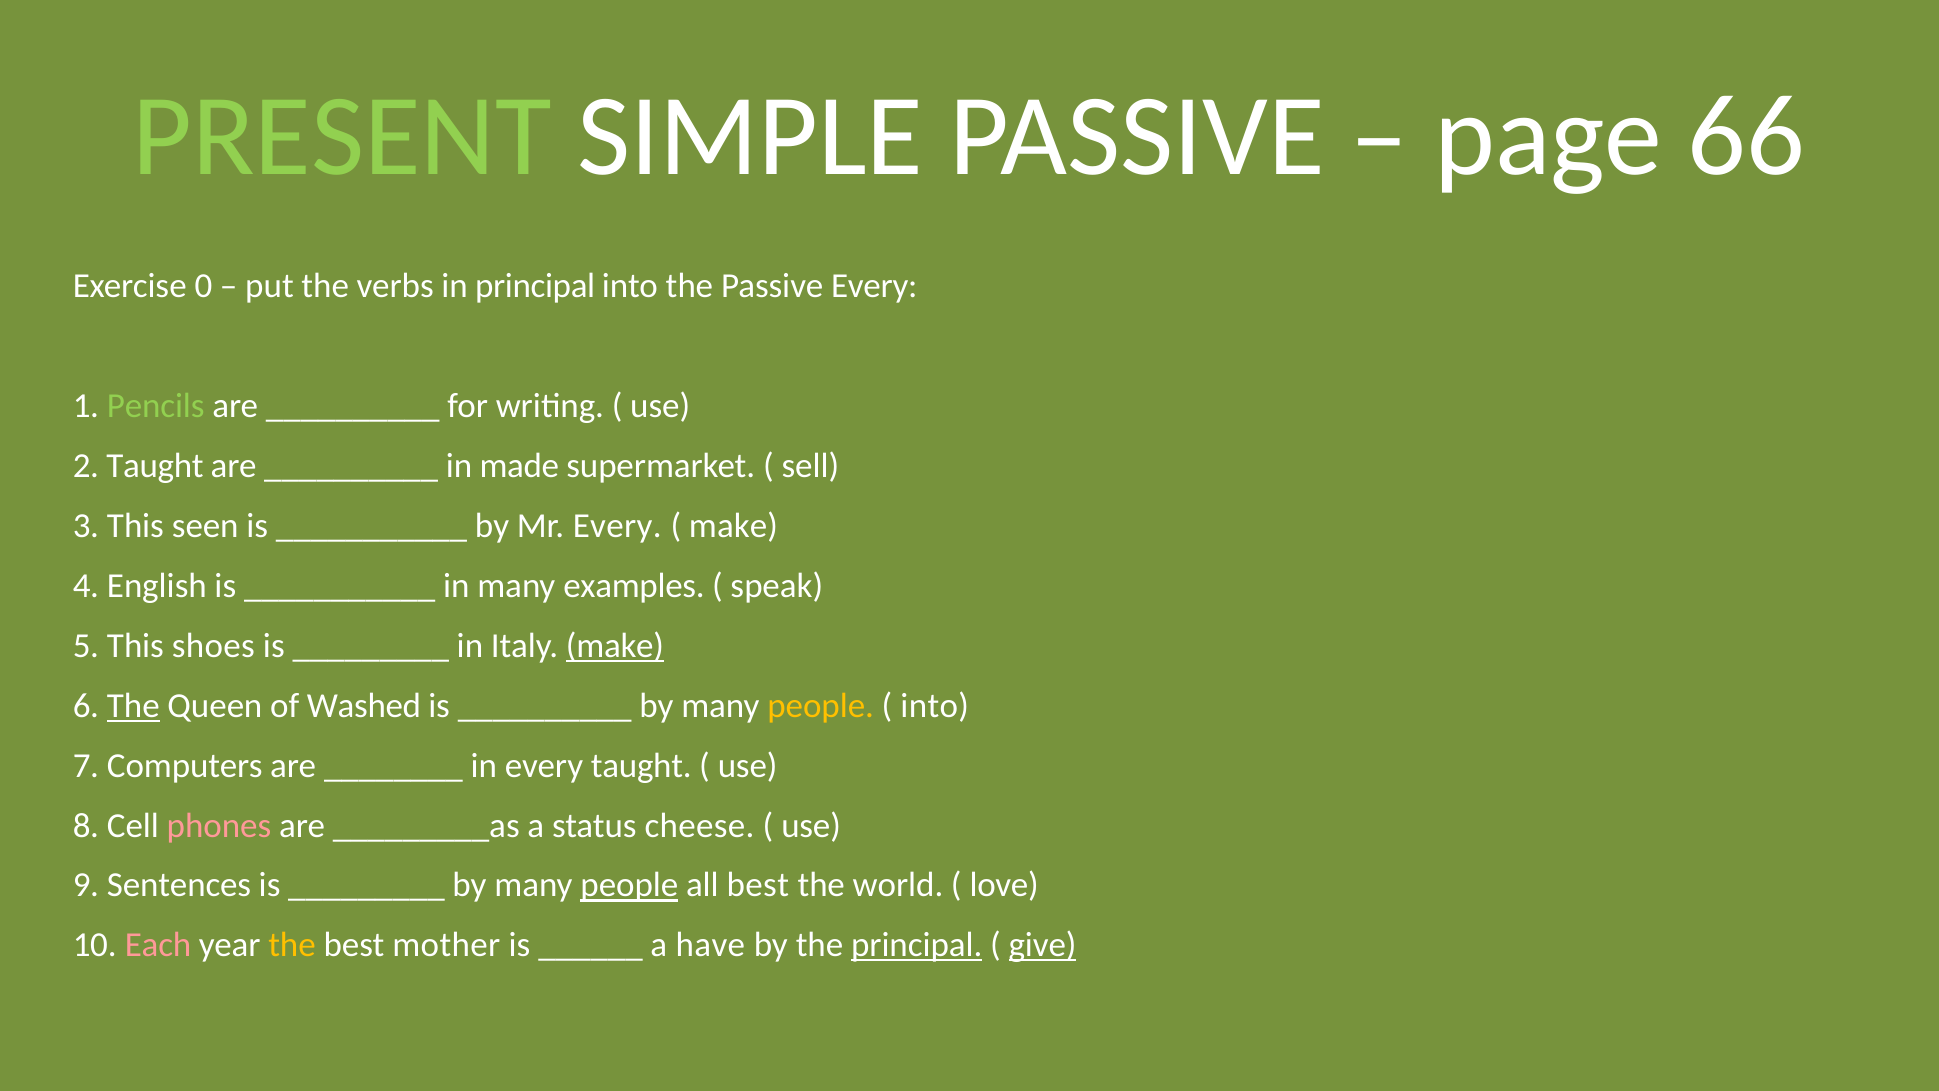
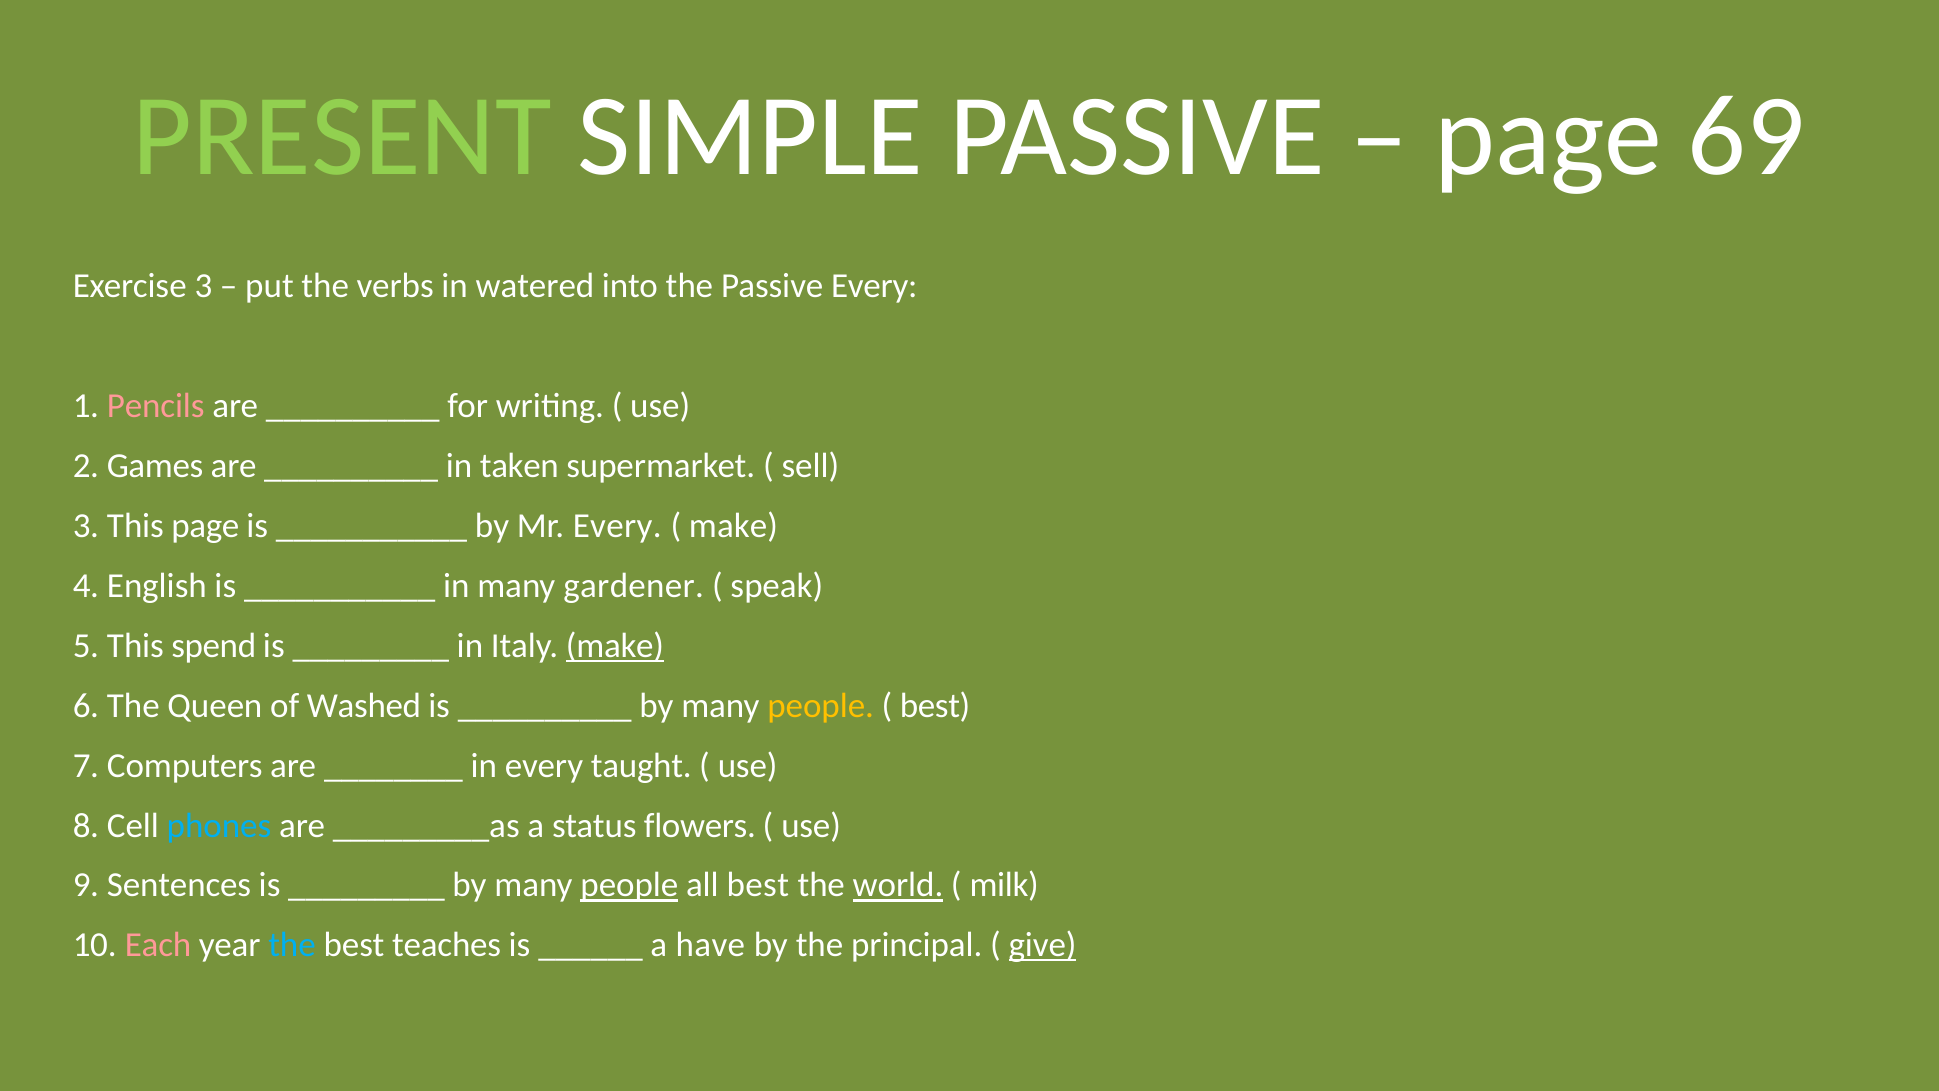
66: 66 -> 69 (1746, 136)
Exercise 0: 0 -> 3 (203, 286)
in principal: principal -> watered (535, 286)
Pencils colour: light green -> pink (156, 406)
2 Taught: Taught -> Games (155, 466)
made: made -> taken (519, 466)
This seen: seen -> page (205, 526)
examples: examples -> gardener (634, 586)
shoes: shoes -> spend (214, 645)
The underline: present -> none (133, 705)
into: into -> best (935, 705)
phones colour: pink -> light blue (219, 825)
cheese: cheese -> flowers (700, 825)
world underline: none -> present (898, 885)
love: love -> milk (1004, 885)
the colour: yellow -> light blue (292, 945)
mother: mother -> teaches (447, 945)
principal underline: present -> none (917, 945)
